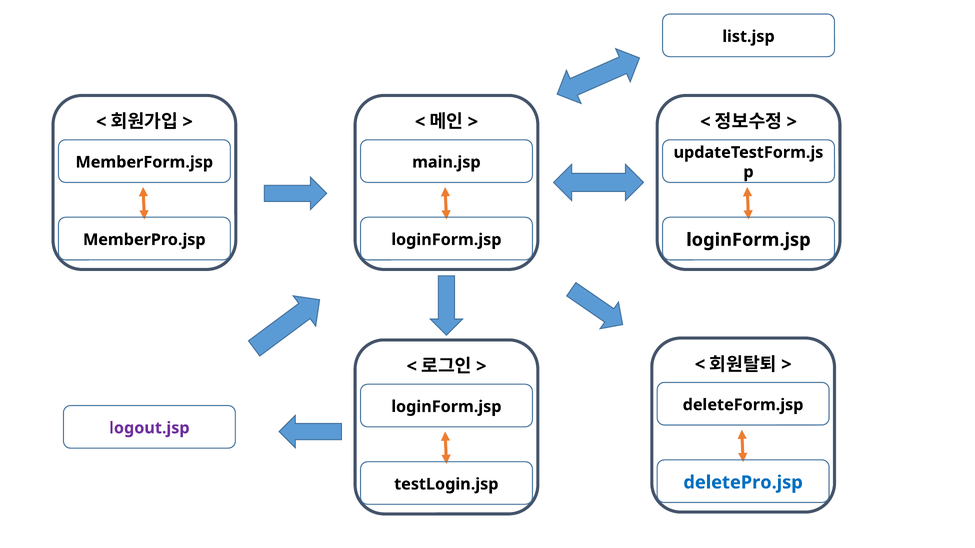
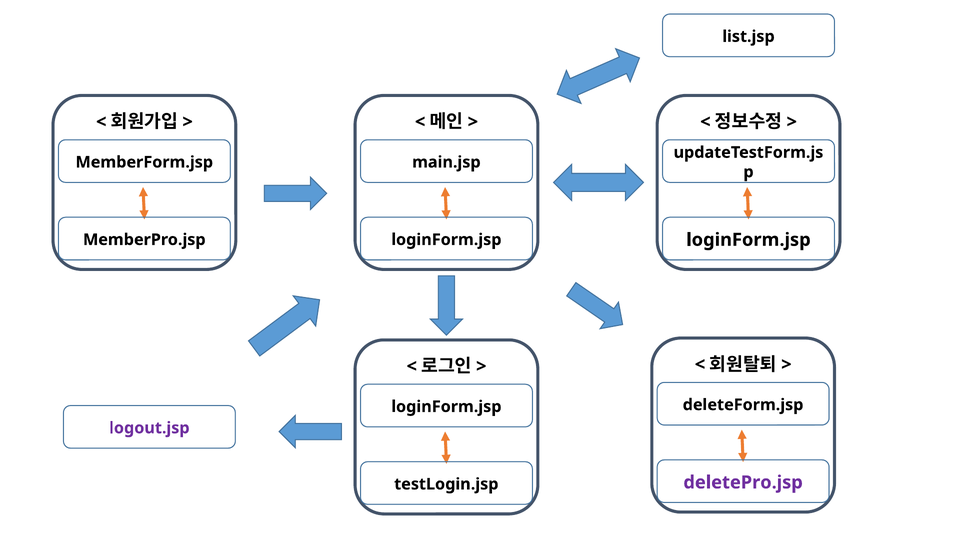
deletePro.jsp colour: blue -> purple (743, 483)
